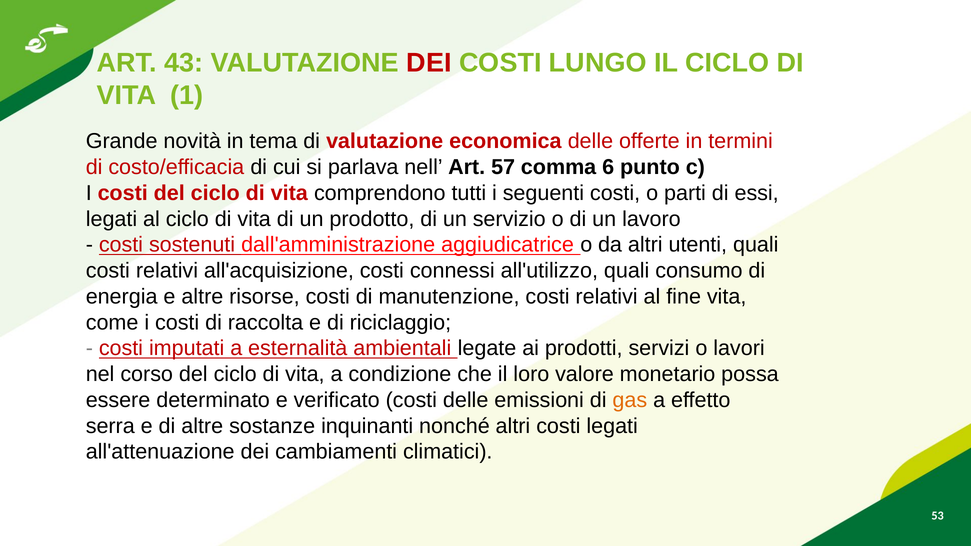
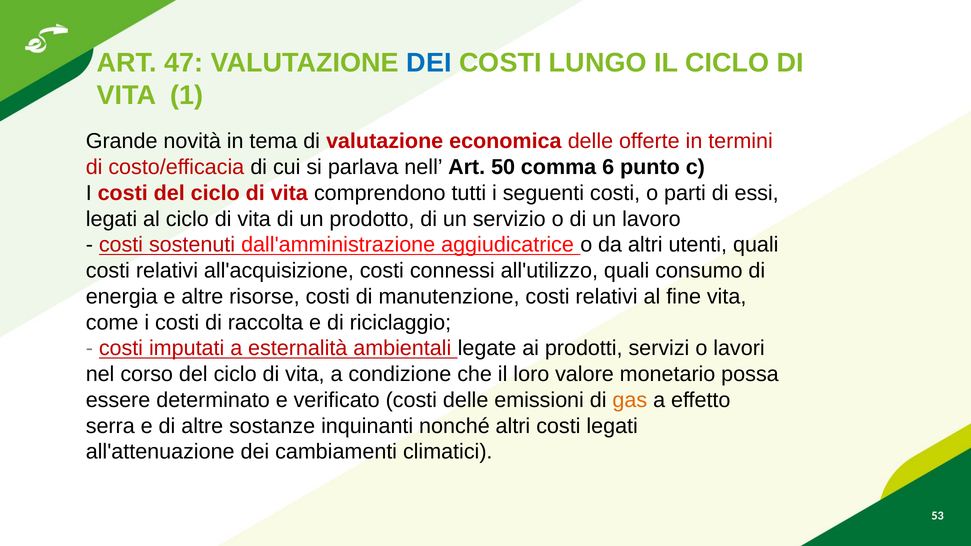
43: 43 -> 47 (184, 63)
DEI colour: red -> blue (429, 63)
57: 57 -> 50 (503, 167)
